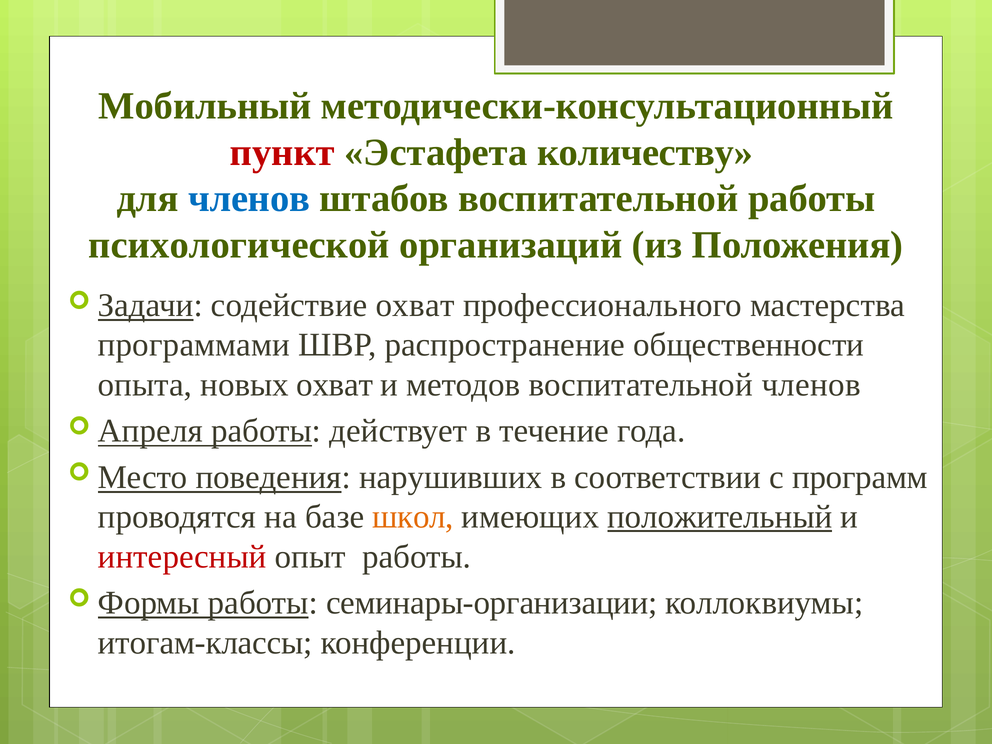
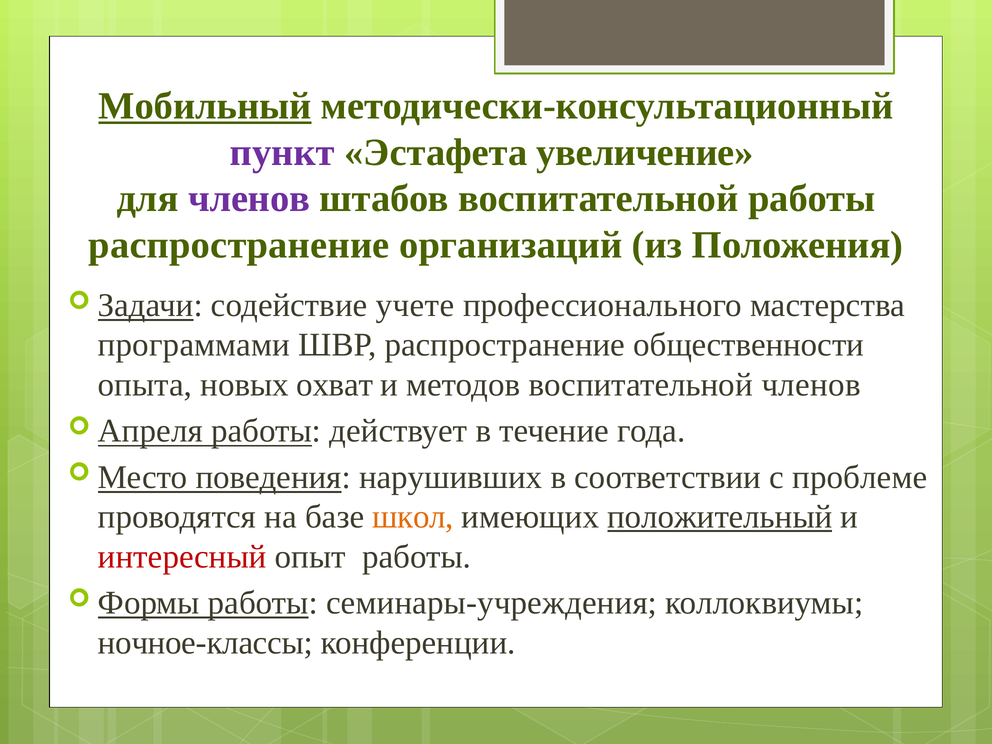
Мобильный underline: none -> present (205, 106)
пункт colour: red -> purple (282, 152)
количеству: количеству -> увеличение (645, 152)
членов colour: blue -> purple (249, 199)
психологической: психологической -> распространение (239, 245)
содействие охват: охват -> учете (415, 305)
программ: программ -> проблеме (860, 477)
семинары-организации: семинары-организации -> семинары-учреждения (492, 603)
итогам-классы: итогам-классы -> ночное-классы (205, 643)
